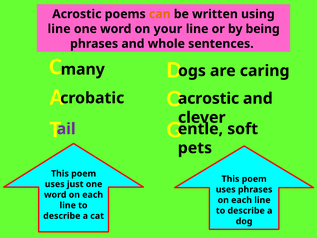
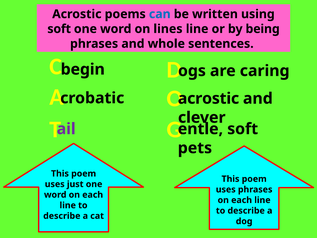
can colour: orange -> blue (160, 14)
line: line -> soft (59, 29)
your: your -> lines (168, 29)
many: many -> begin (83, 69)
